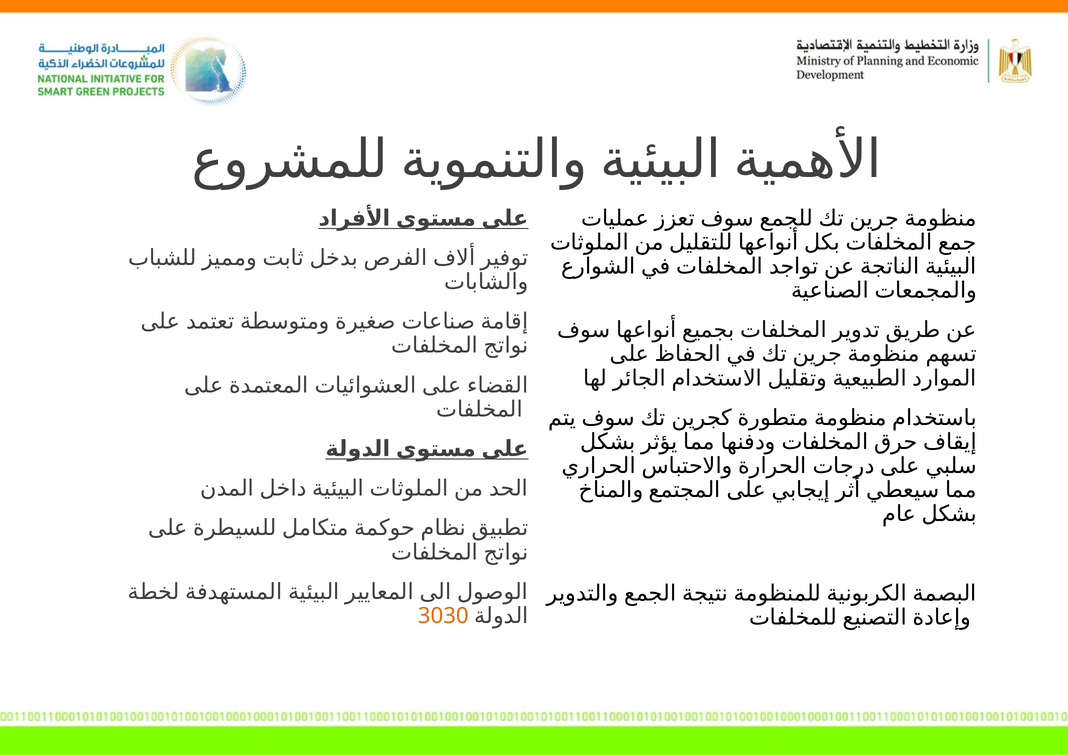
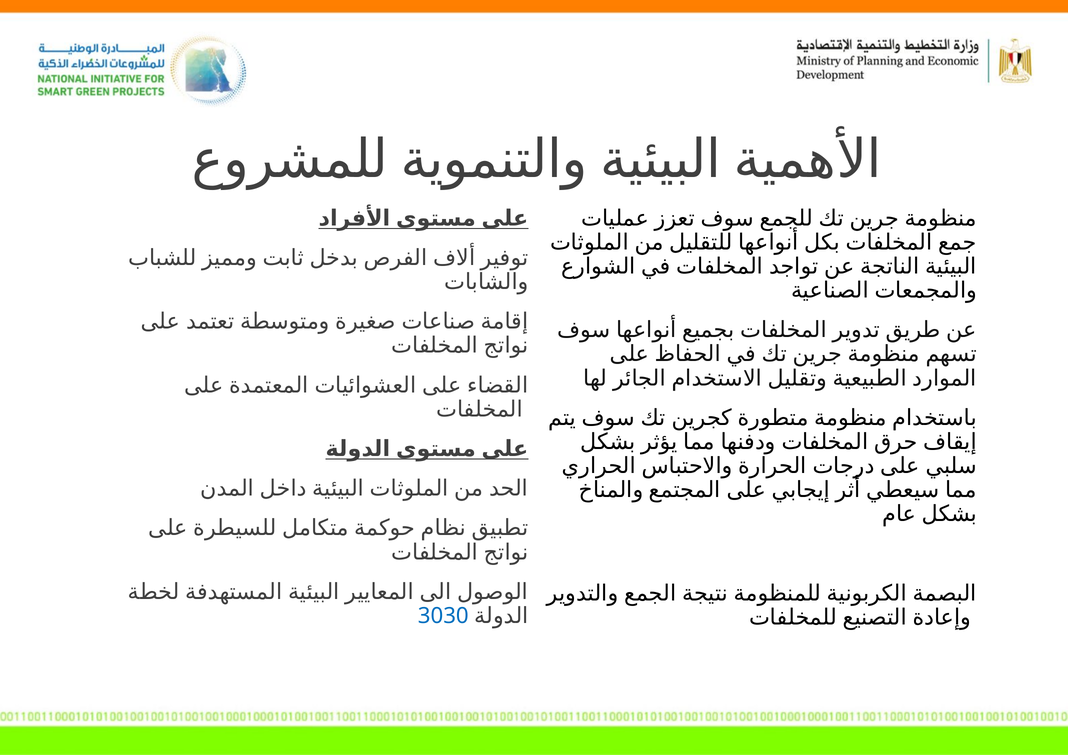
3030 colour: orange -> blue (443, 616)
